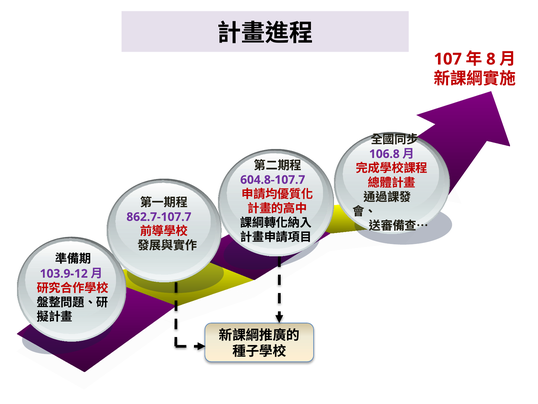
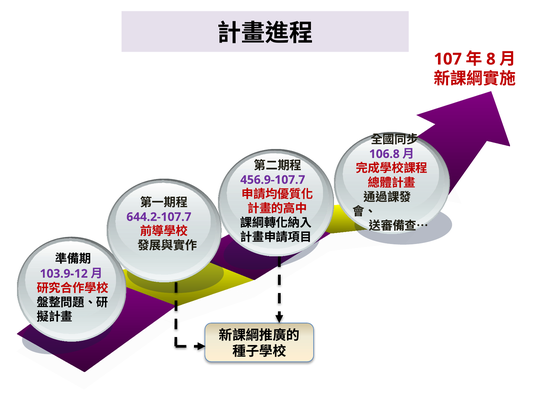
604.8-107.7: 604.8-107.7 -> 456.9-107.7 (273, 180)
862.7-107.7: 862.7-107.7 -> 644.2-107.7 (159, 217)
